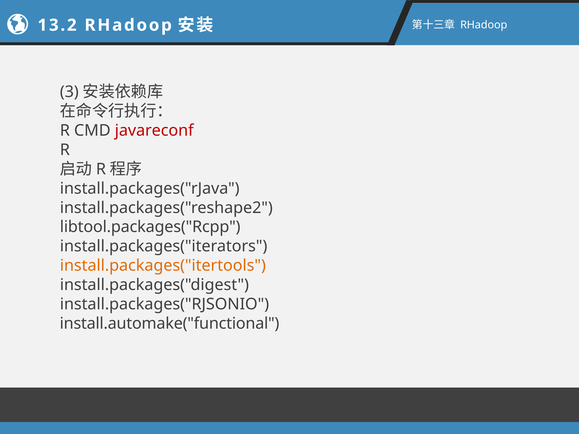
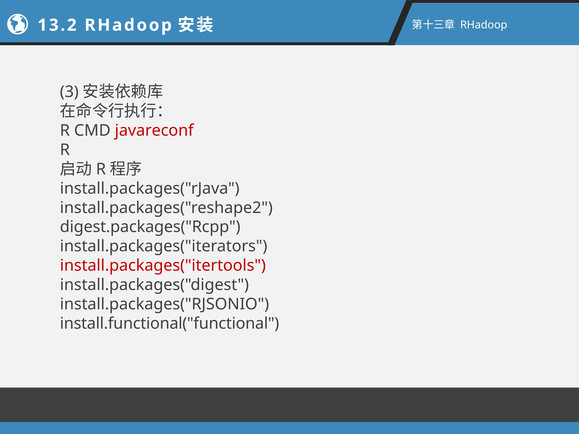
libtool.packages("Rcpp: libtool.packages("Rcpp -> digest.packages("Rcpp (150, 227)
install.packages("itertools colour: orange -> red (163, 266)
install.automake("functional: install.automake("functional -> install.functional("functional (170, 324)
